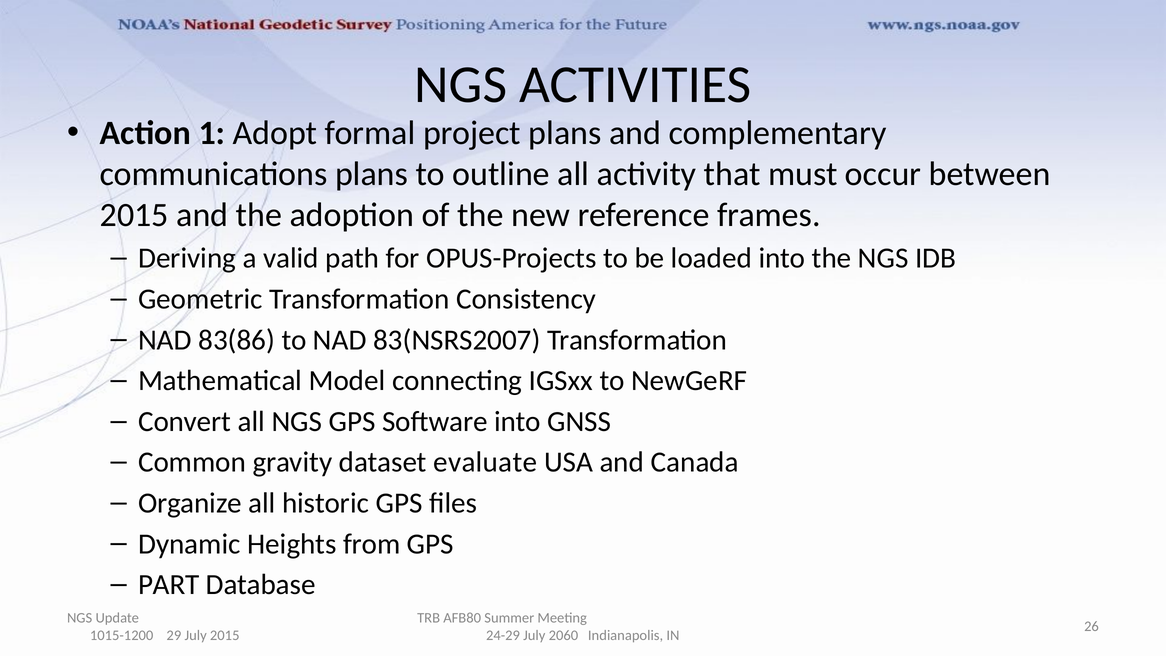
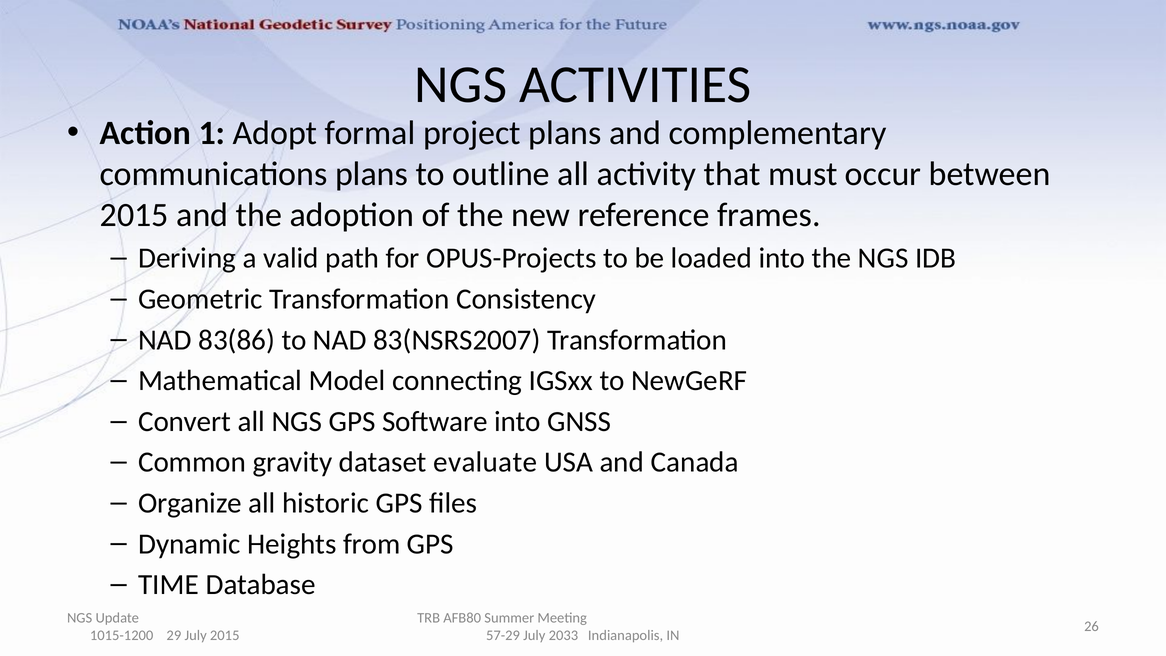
PART: PART -> TIME (169, 585)
24-29: 24-29 -> 57-29 (503, 635)
2060: 2060 -> 2033 (563, 635)
